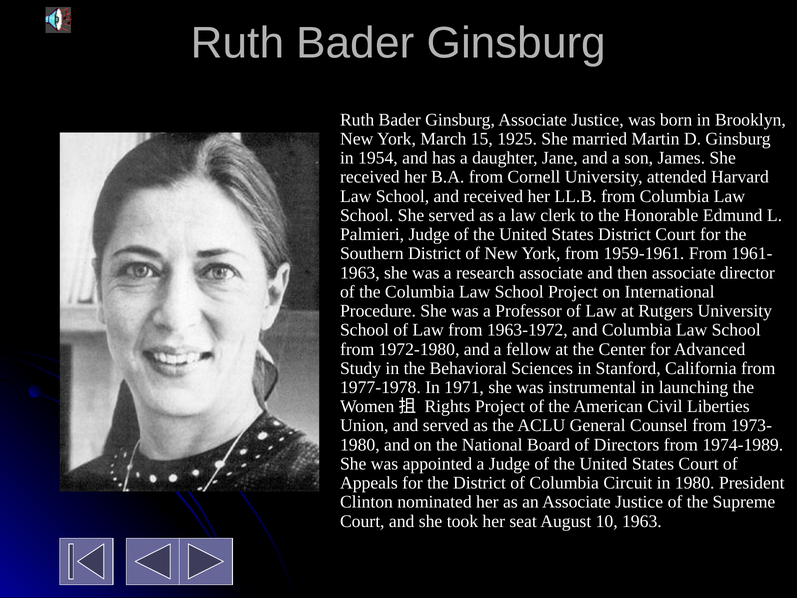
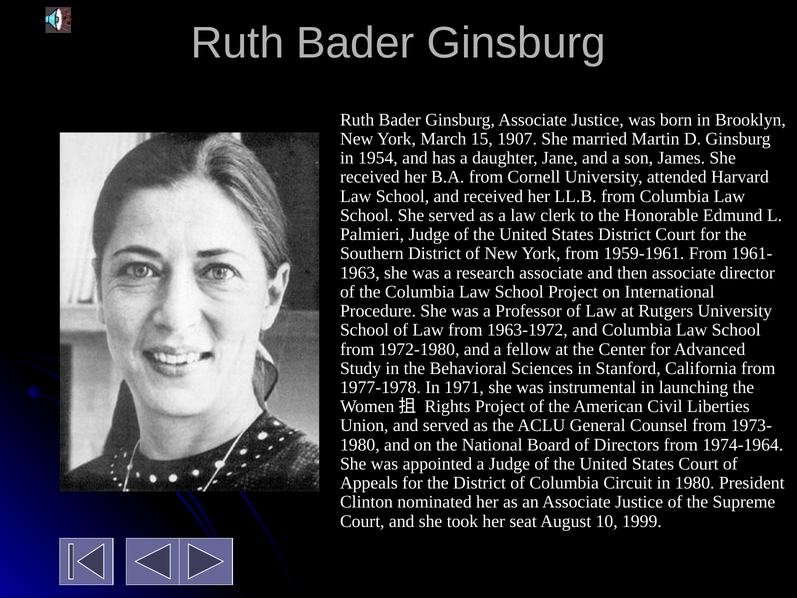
1925: 1925 -> 1907 (517, 139)
1974-1989: 1974-1989 -> 1974-1964 (743, 445)
10 1963: 1963 -> 1999 (642, 521)
